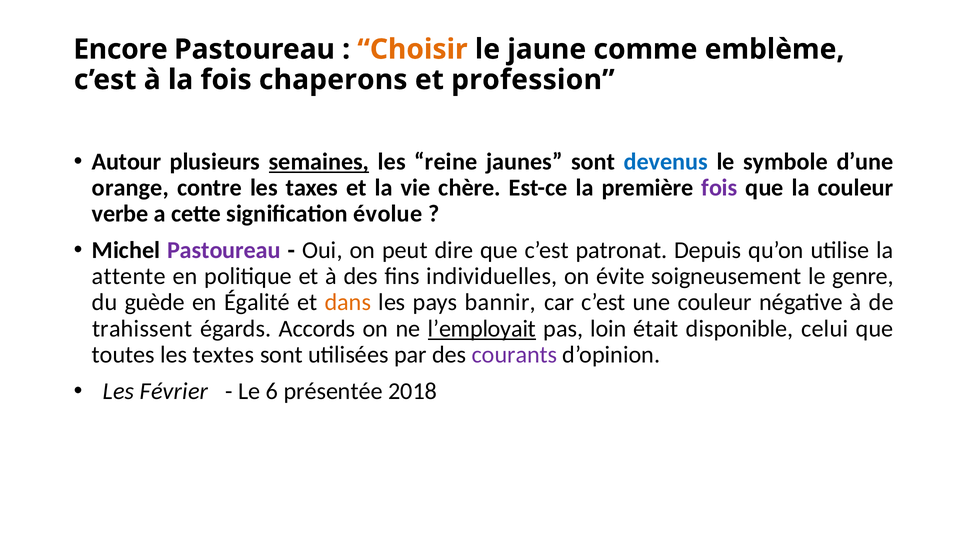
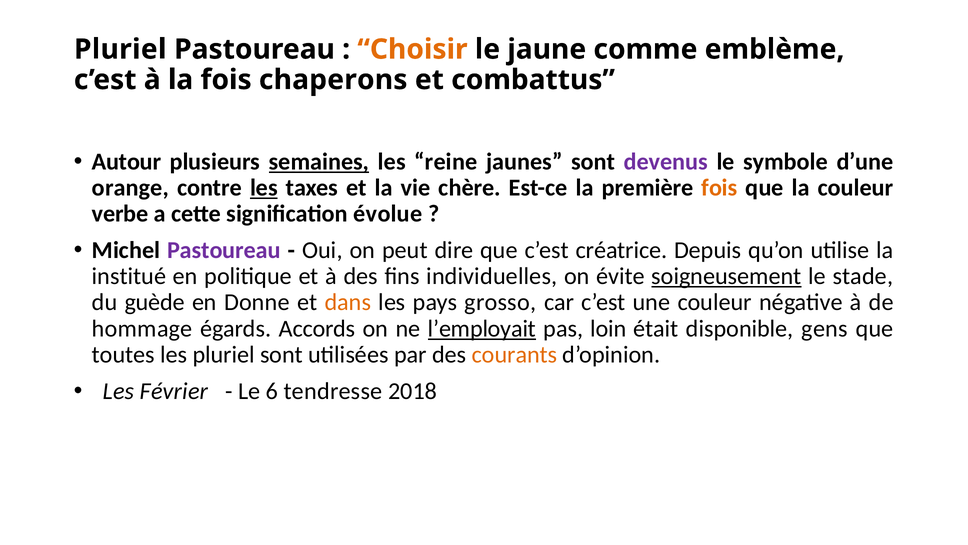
Encore: Encore -> Pluriel (120, 49)
profession: profession -> combattus (533, 80)
devenus colour: blue -> purple (666, 162)
les underline: none -> present (264, 188)
fois colour: purple -> orange (719, 188)
patronat: patronat -> créatrice (621, 250)
attente: attente -> institué (129, 276)
soigneusement underline: none -> present (726, 276)
genre: genre -> stade (863, 276)
Égalité: Égalité -> Donne (257, 302)
bannir: bannir -> grosso (500, 302)
trahissent: trahissent -> hommage (142, 328)
celui: celui -> gens (825, 328)
les textes: textes -> pluriel (224, 354)
courants colour: purple -> orange (514, 354)
présentée: présentée -> tendresse (333, 391)
